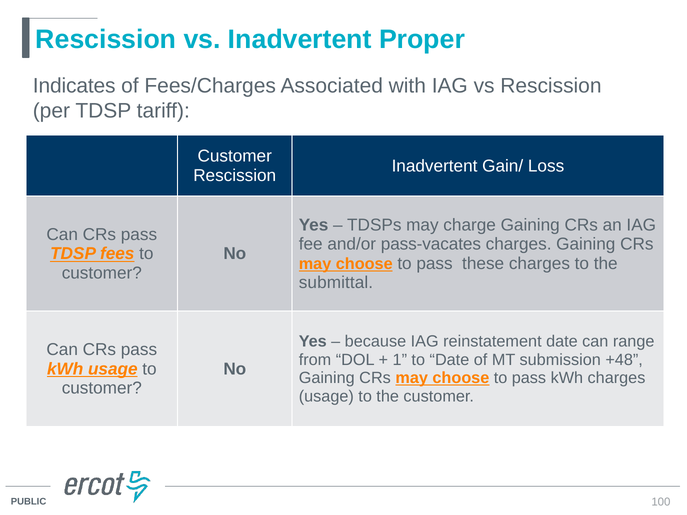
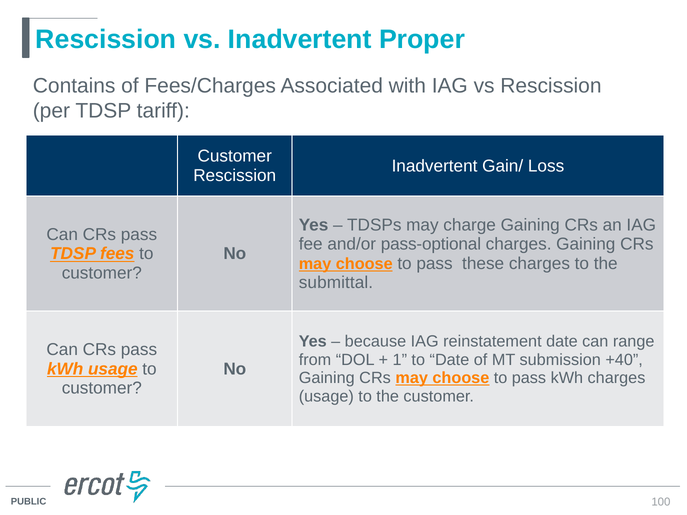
Indicates: Indicates -> Contains (74, 86)
pass-vacates: pass-vacates -> pass-optional (431, 244)
+48: +48 -> +40 (624, 360)
